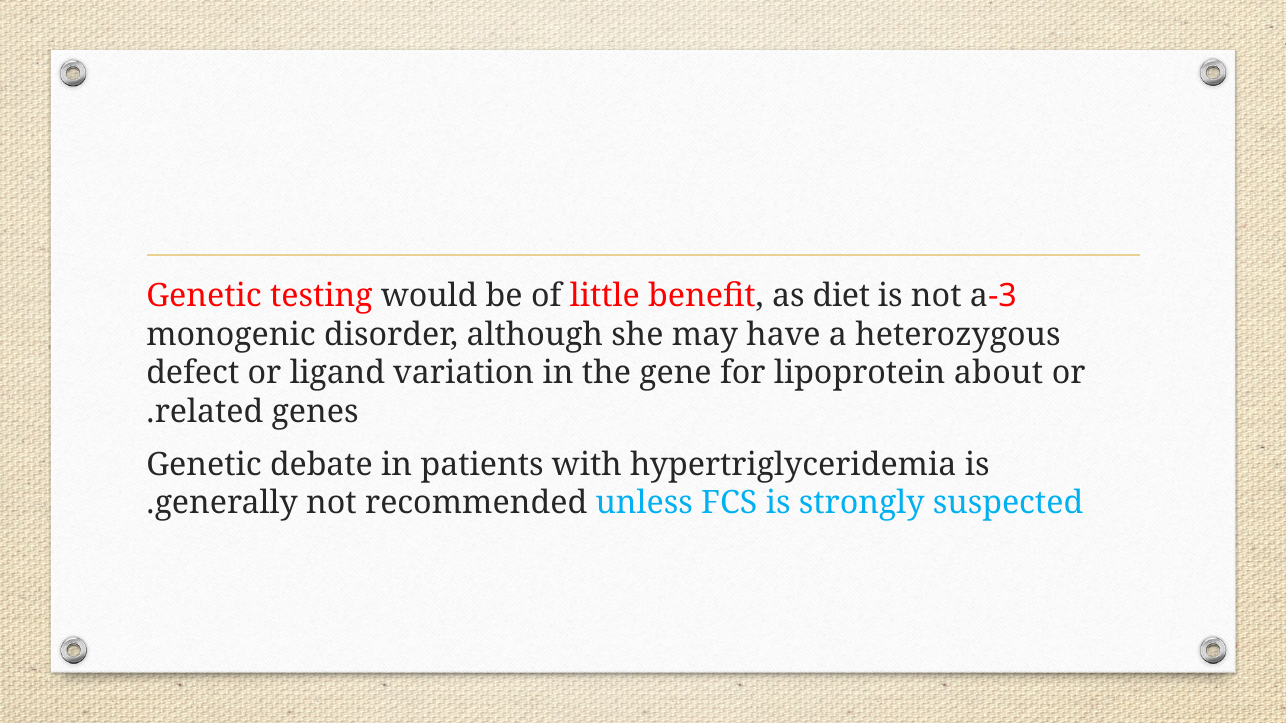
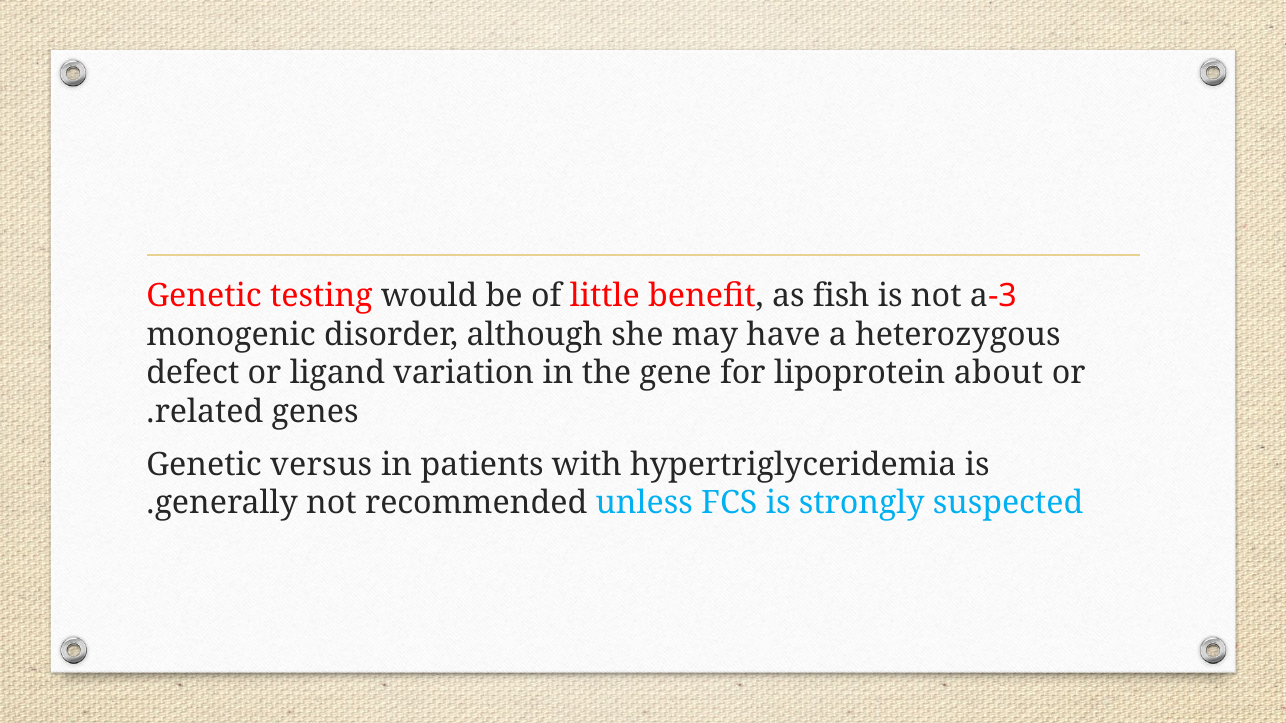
diet: diet -> fish (841, 296)
debate: debate -> versus (321, 465)
